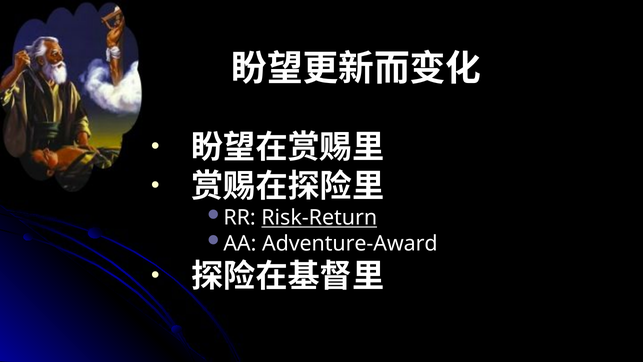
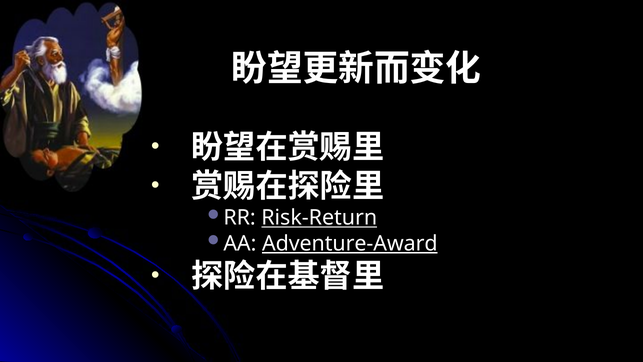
Adventure-Award underline: none -> present (350, 243)
